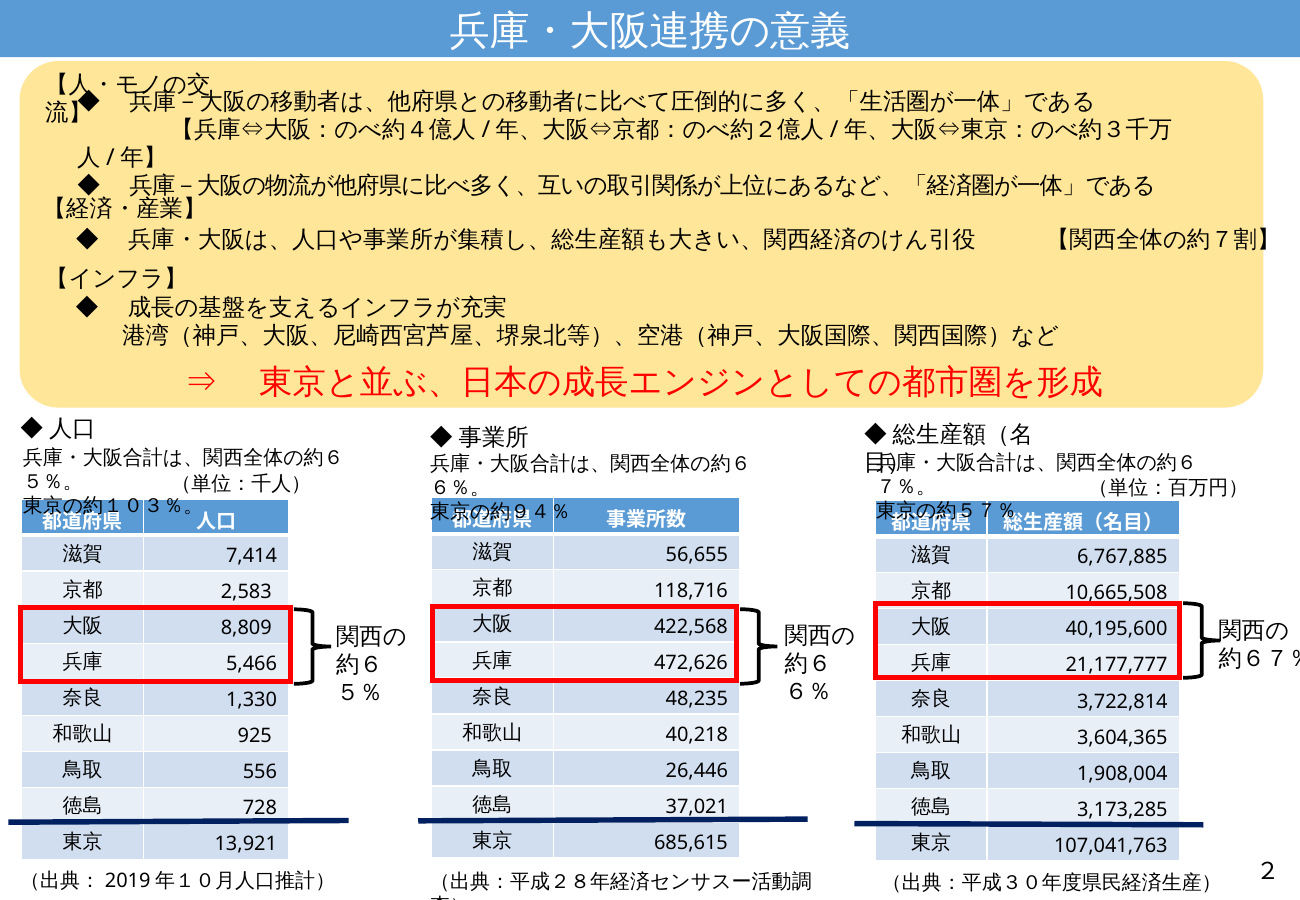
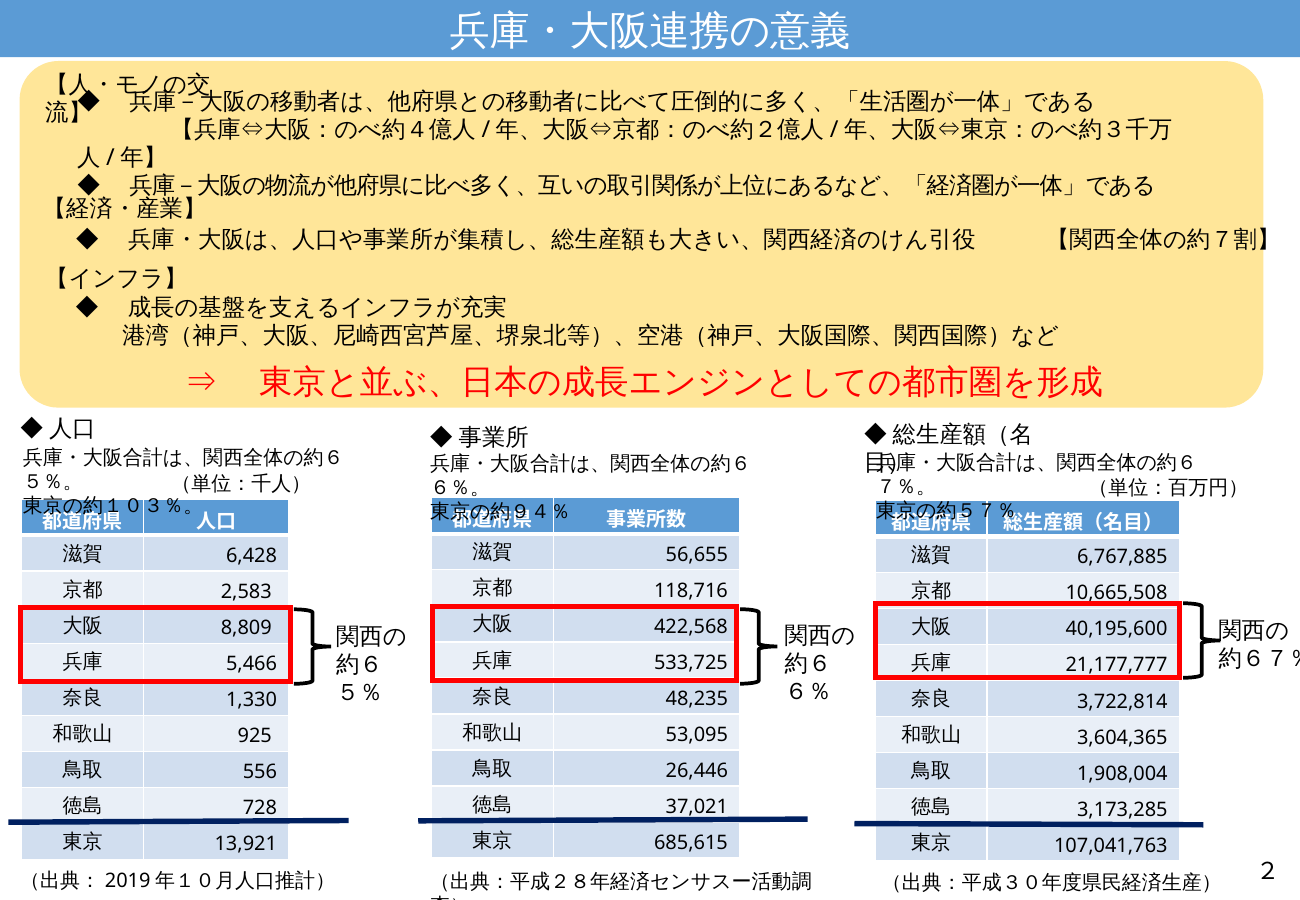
7,414: 7,414 -> 6,428 (252, 556)
472,626: 472,626 -> 533,725 (691, 663)
40,218: 40,218 -> 53,095 (697, 735)
